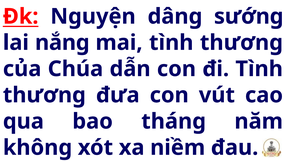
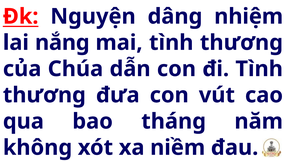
sướng: sướng -> nhiệm (249, 16)
